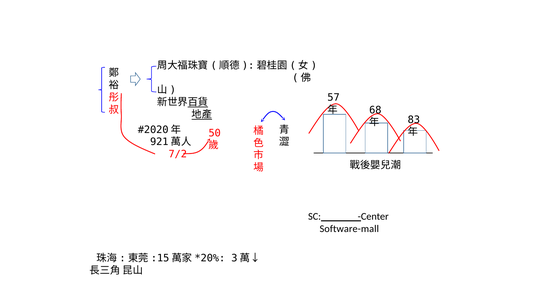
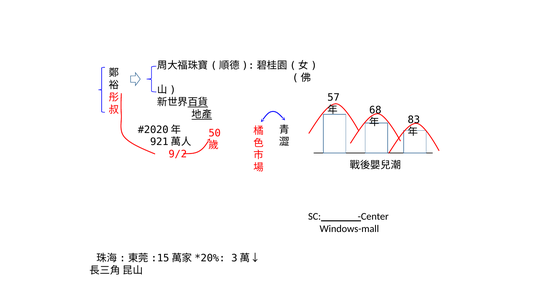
7/2: 7/2 -> 9/2 (178, 154)
Software-mall: Software-mall -> Windows-mall (349, 229)
